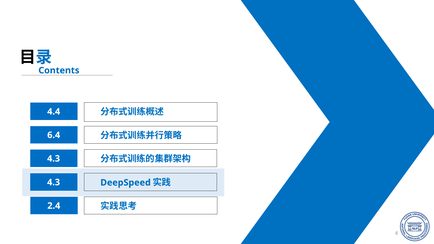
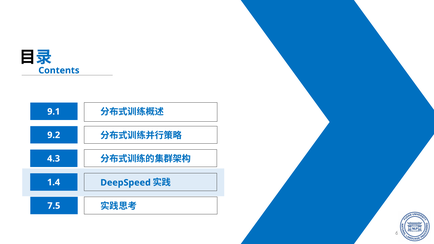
4.4: 4.4 -> 9.1 (54, 112)
6.4: 6.4 -> 9.2 (54, 135)
4.3: 4.3 -> 1.4 (54, 182)
2.4: 2.4 -> 7.5 (54, 206)
